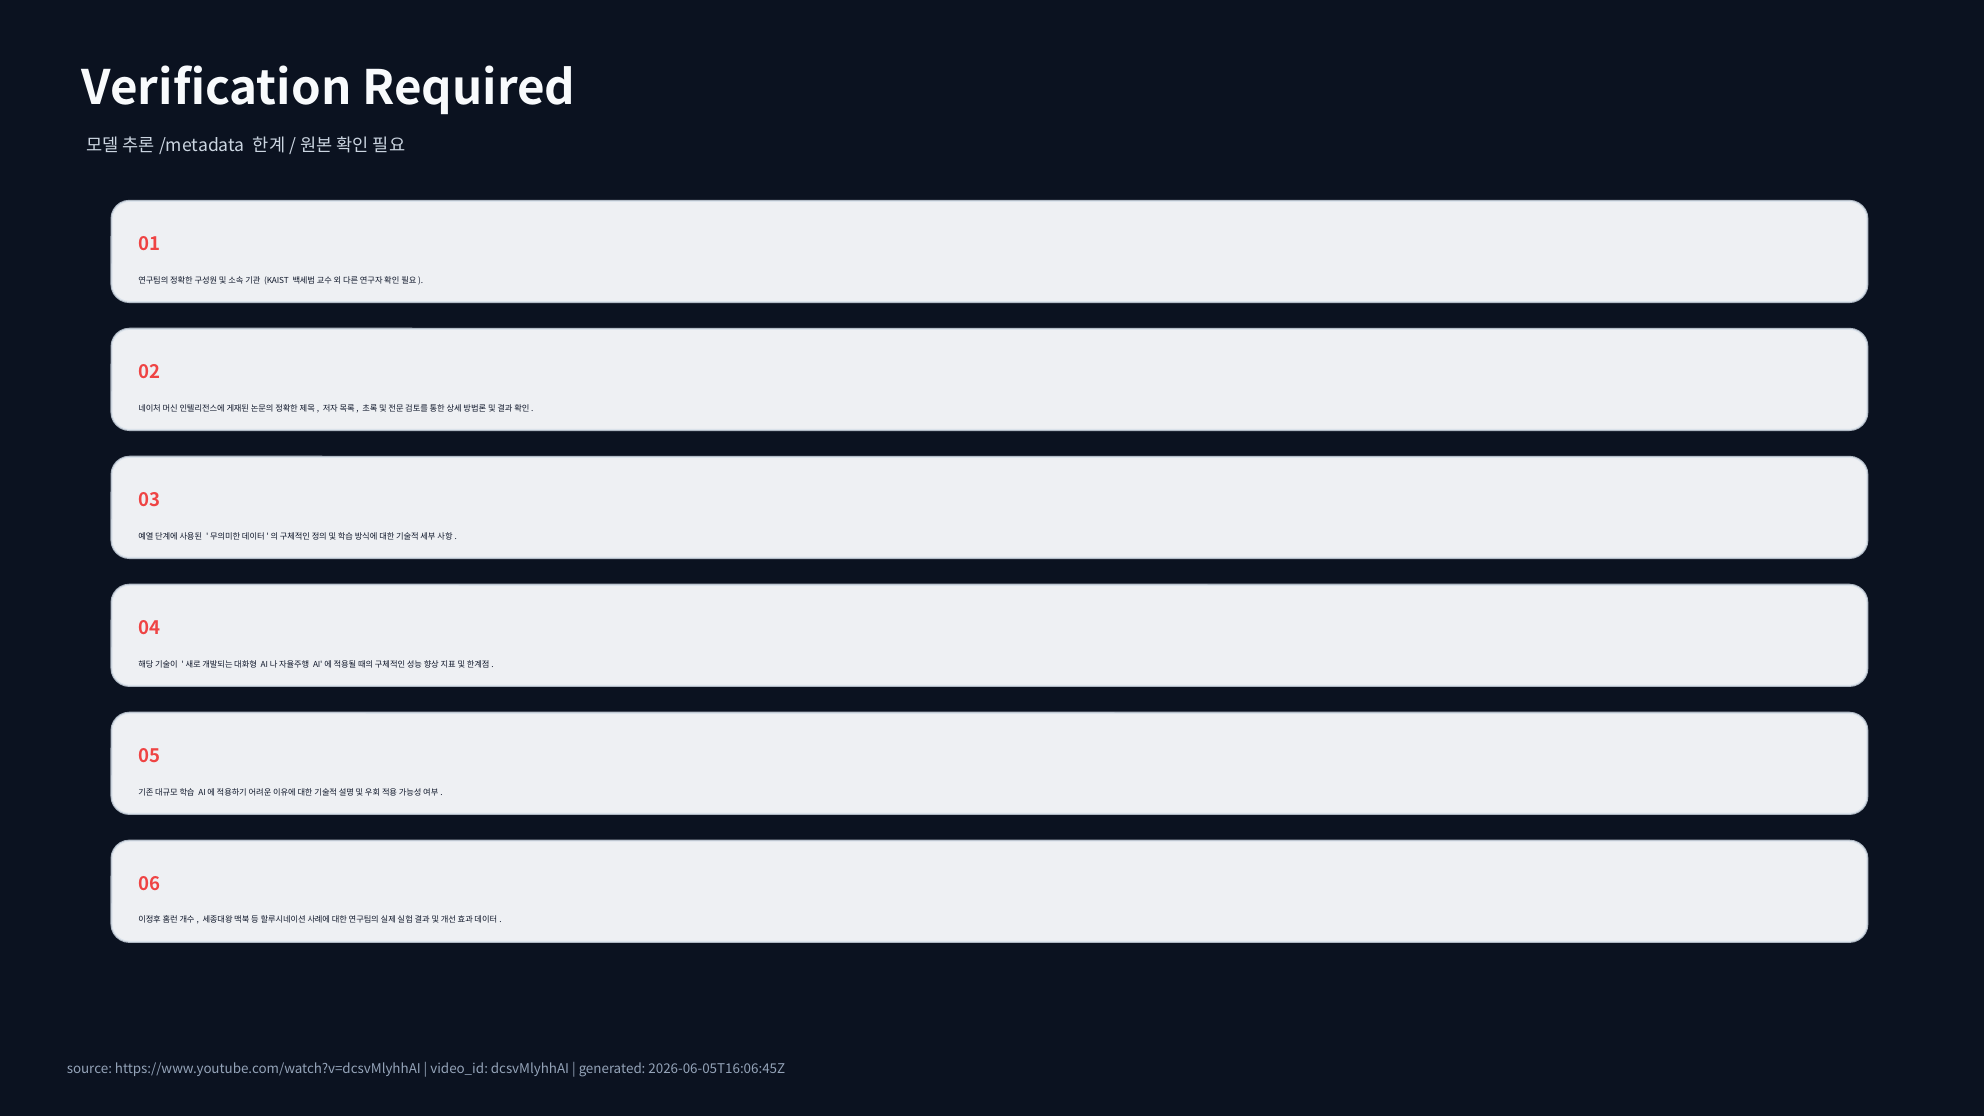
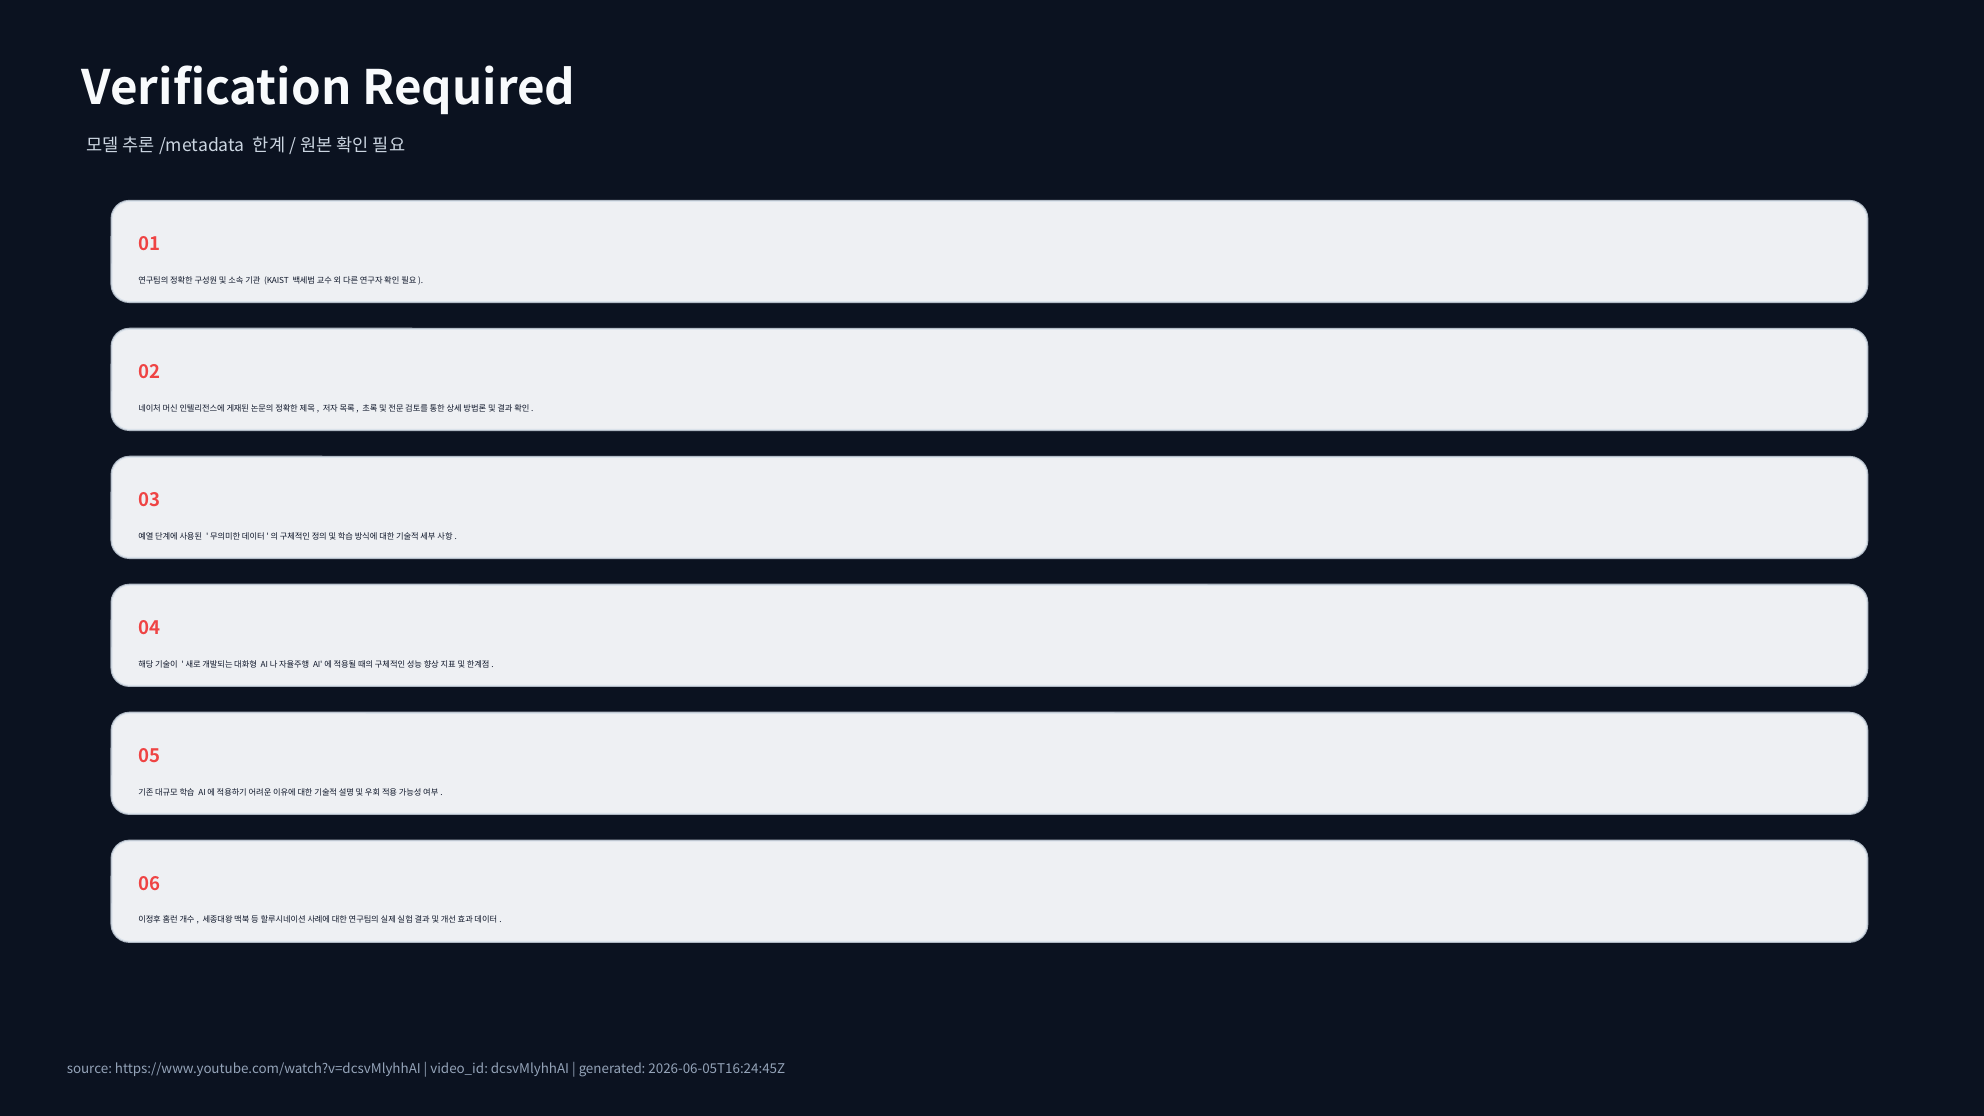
2026-06-05T16:06:45Z: 2026-06-05T16:06:45Z -> 2026-06-05T16:24:45Z (717, 1069)
